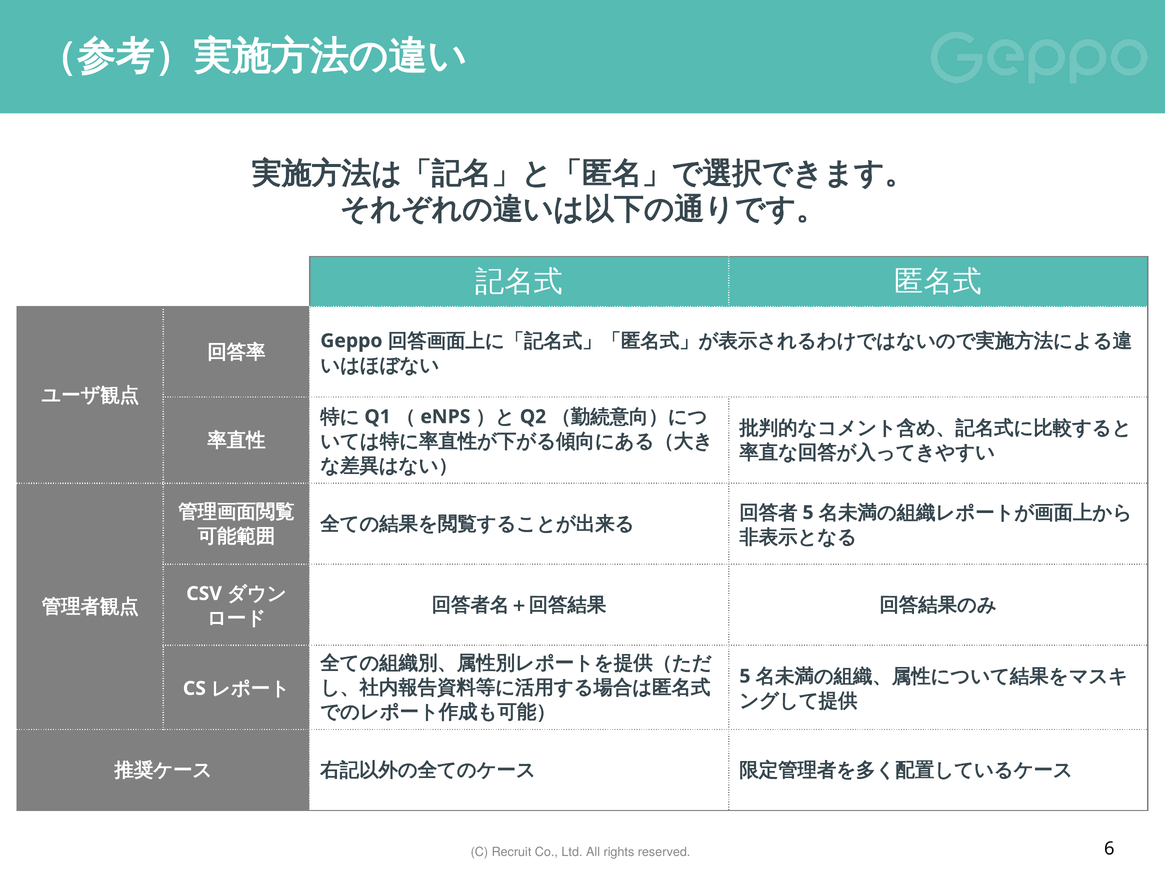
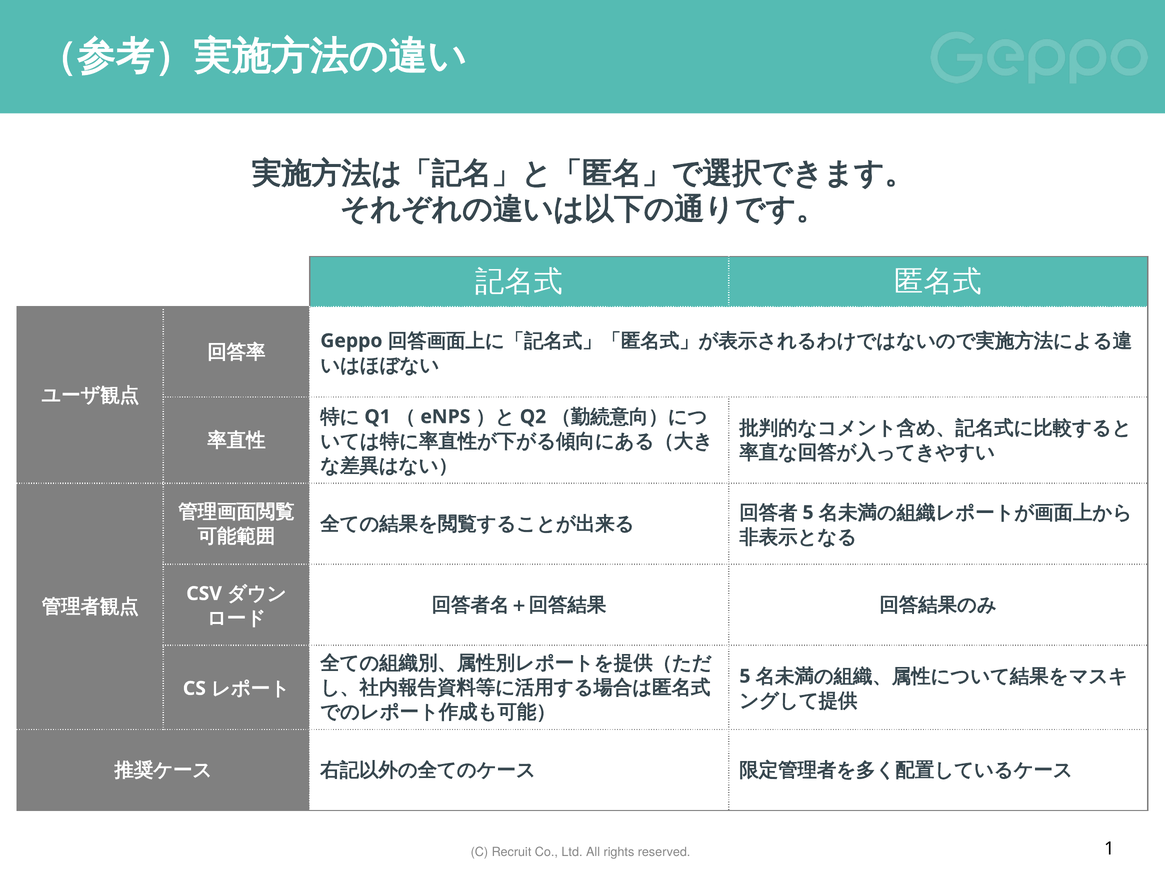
6: 6 -> 1 (1109, 849)
